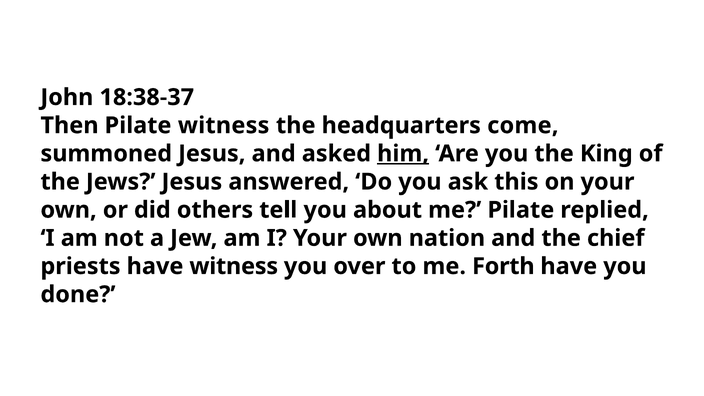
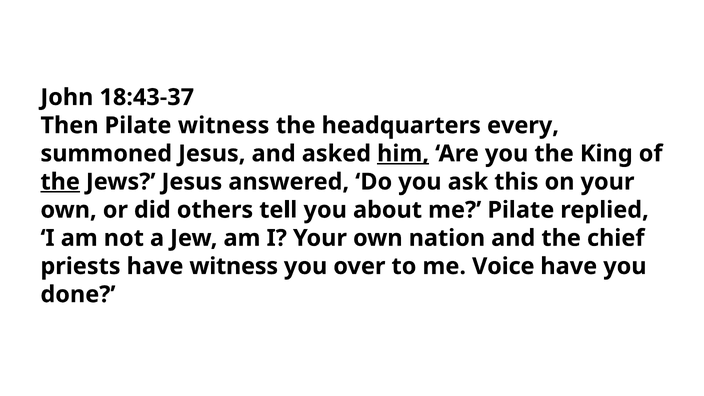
18:38-37: 18:38-37 -> 18:43-37 (147, 97)
come: come -> every (523, 125)
the underline: none -> present (60, 182)
Forth: Forth -> Voice (503, 266)
